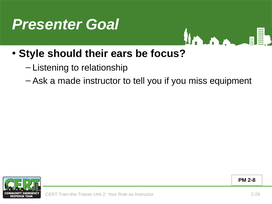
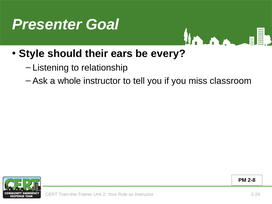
focus: focus -> every (168, 54)
made: made -> whole (69, 81)
equipment: equipment -> classroom (231, 81)
